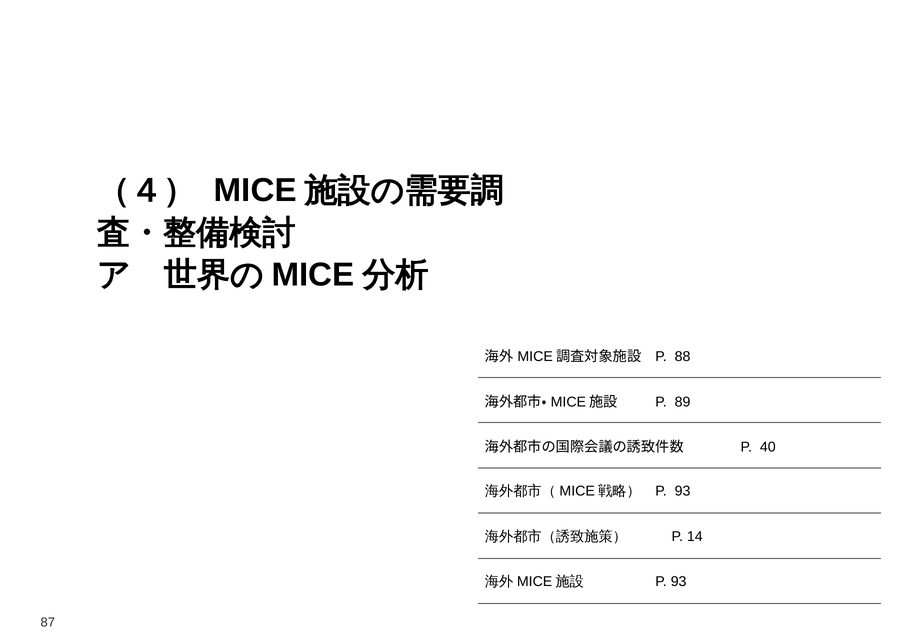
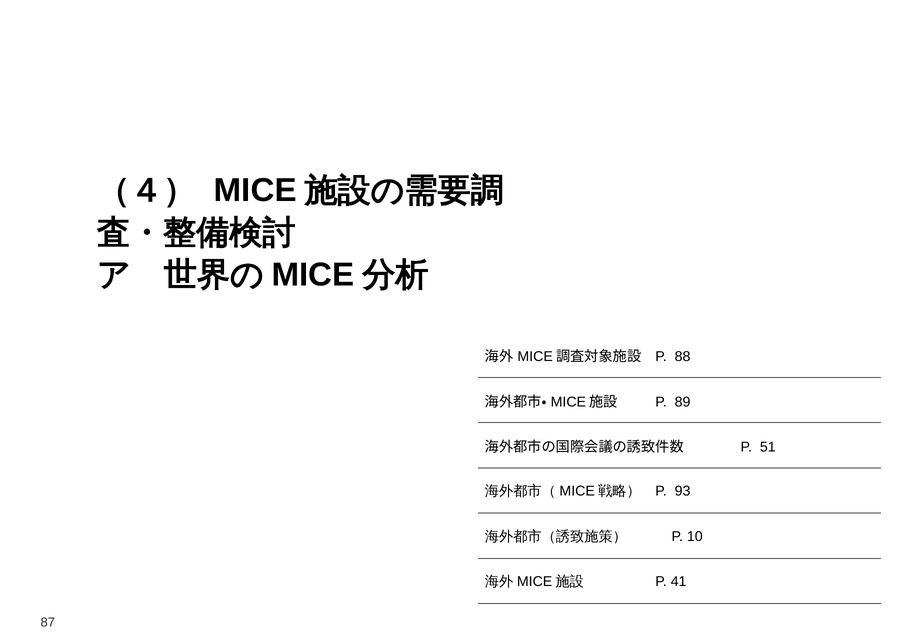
40: 40 -> 51 (768, 447)
14: 14 -> 10 (695, 536)
93: 93 -> 41 (679, 582)
